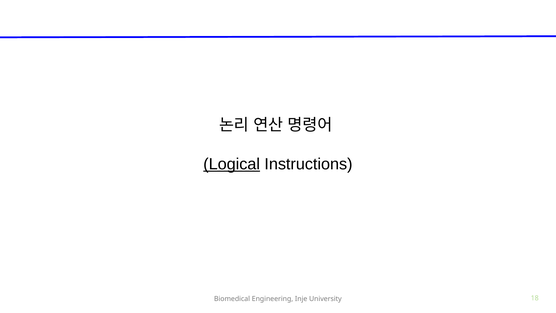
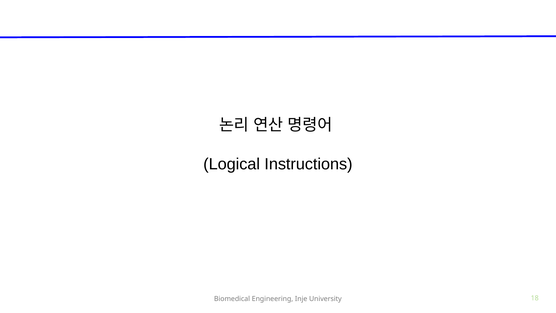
Logical underline: present -> none (232, 164)
